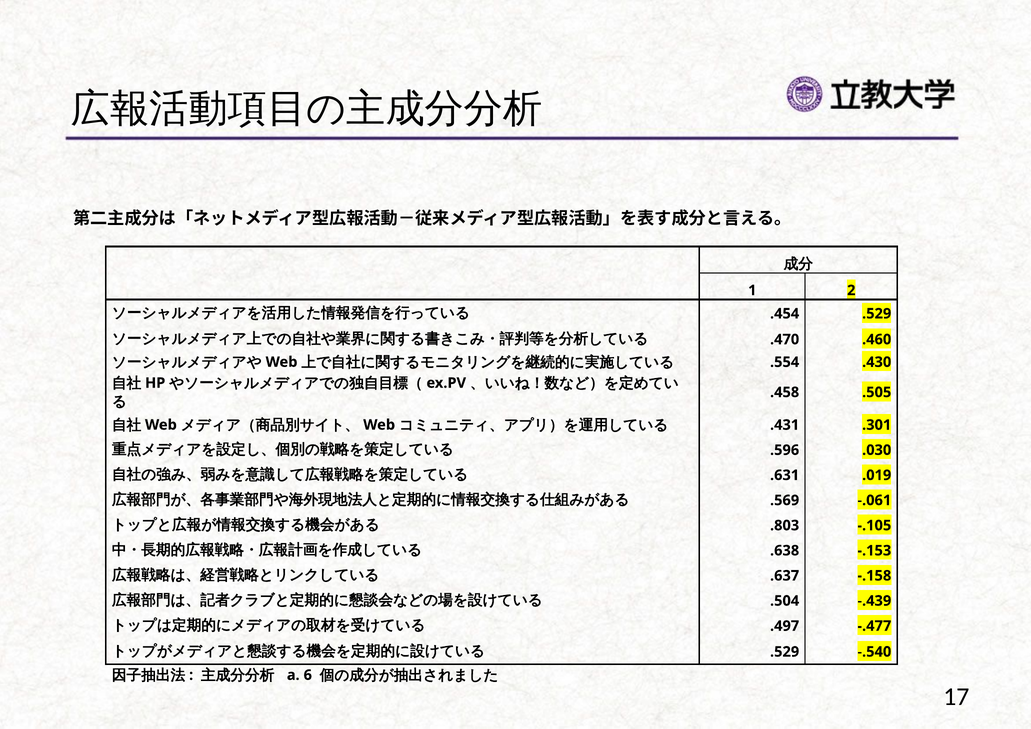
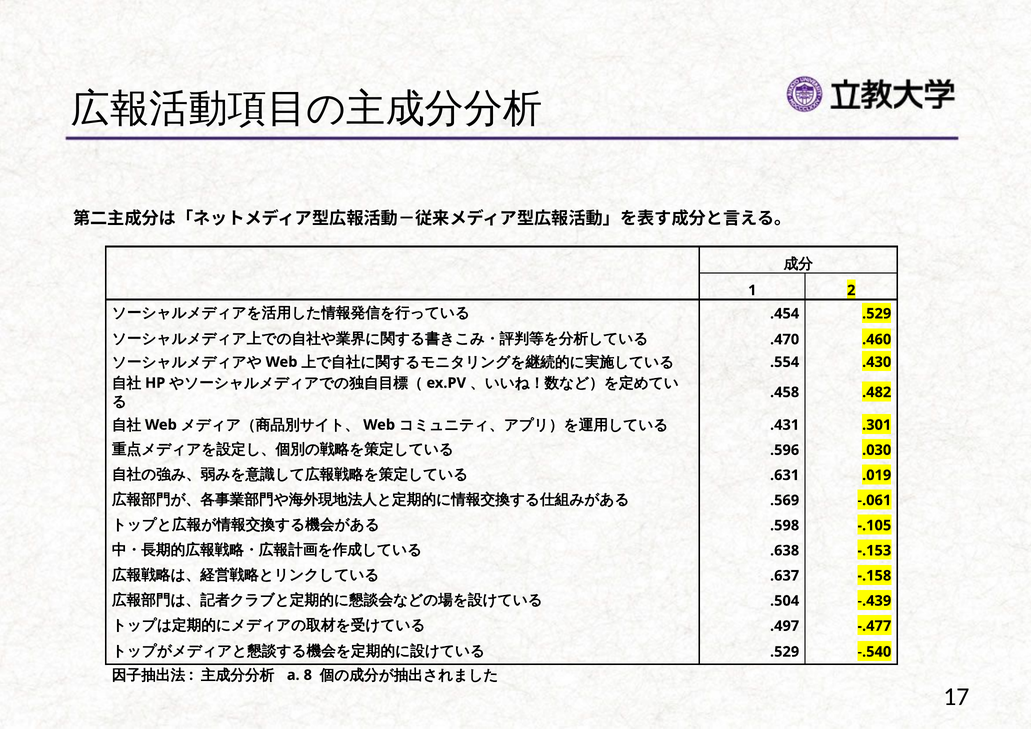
.505: .505 -> .482 (877, 392)
.803: .803 -> .598 (785, 525)
6: 6 -> 8 (308, 675)
